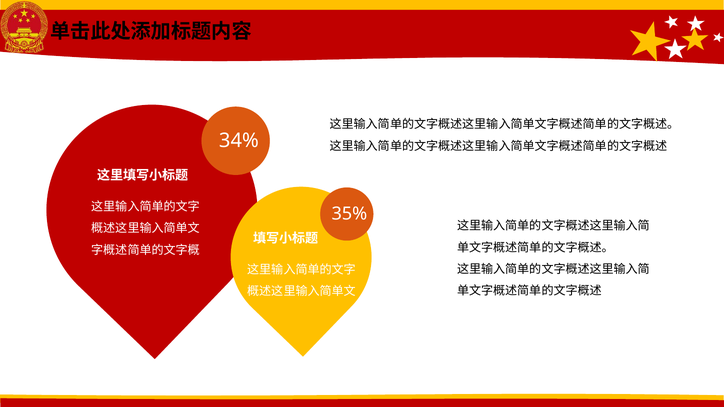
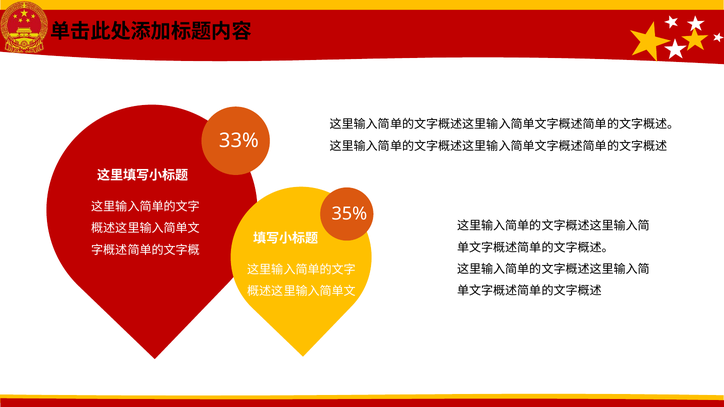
34%: 34% -> 33% (239, 141)
